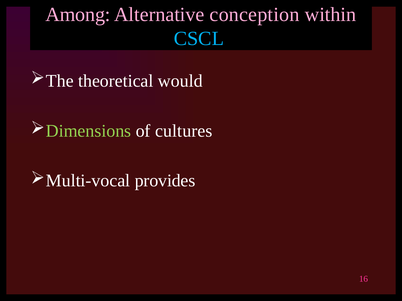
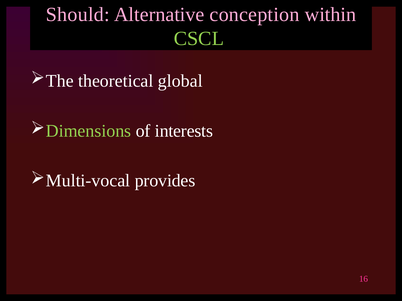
Among: Among -> Should (78, 14)
CSCL colour: light blue -> light green (199, 39)
would: would -> global (180, 81)
cultures: cultures -> interests (184, 131)
